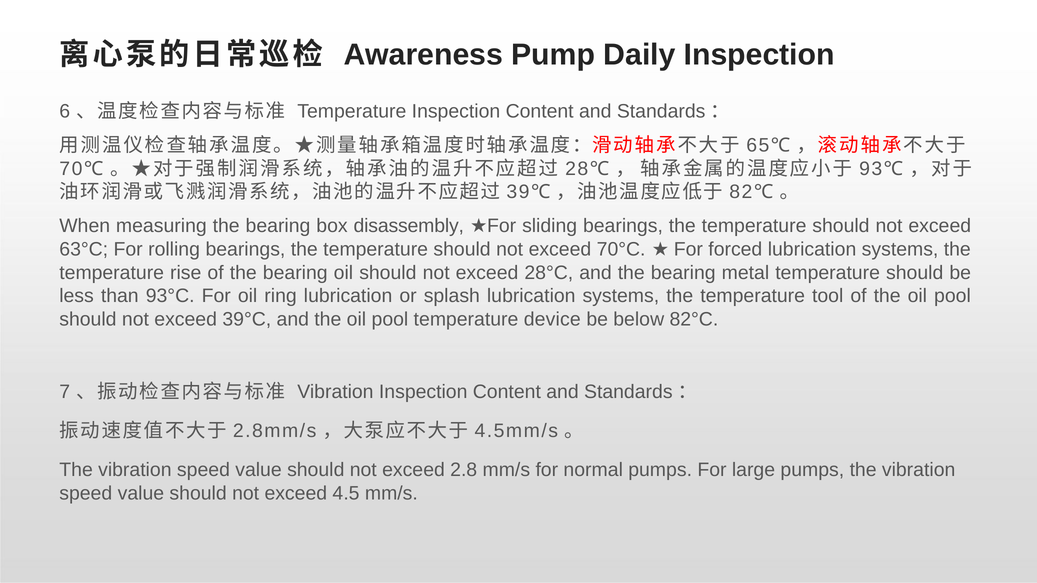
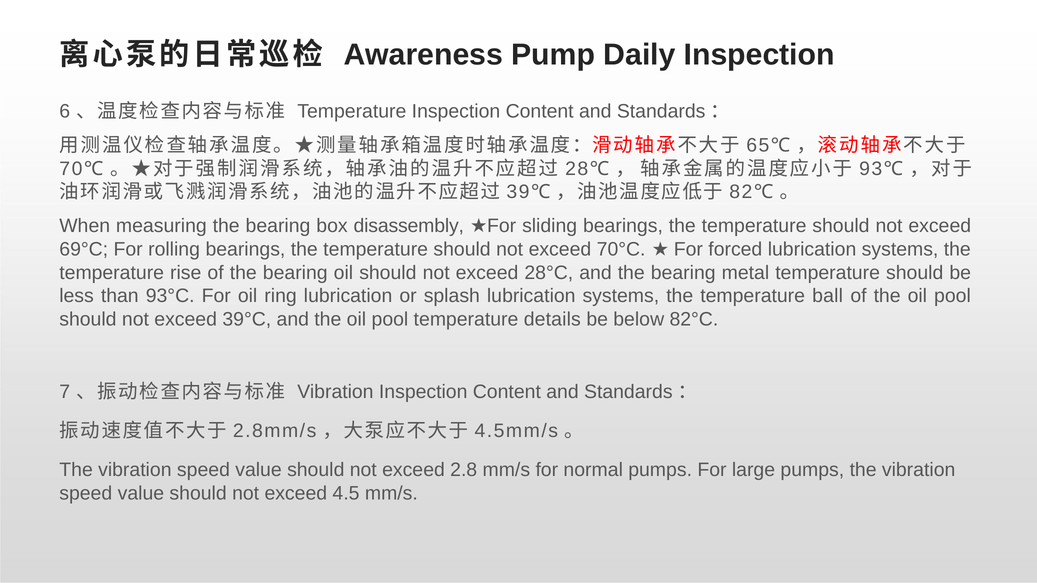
63°C: 63°C -> 69°C (84, 249)
tool: tool -> ball (828, 296)
device: device -> details (552, 319)
